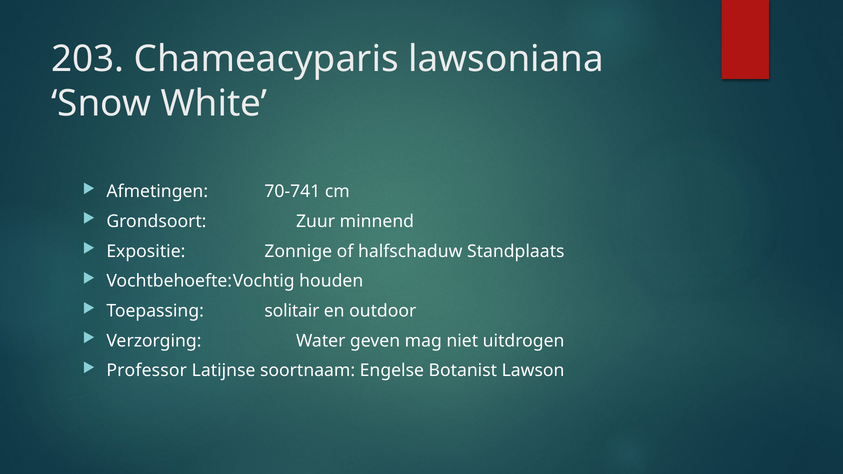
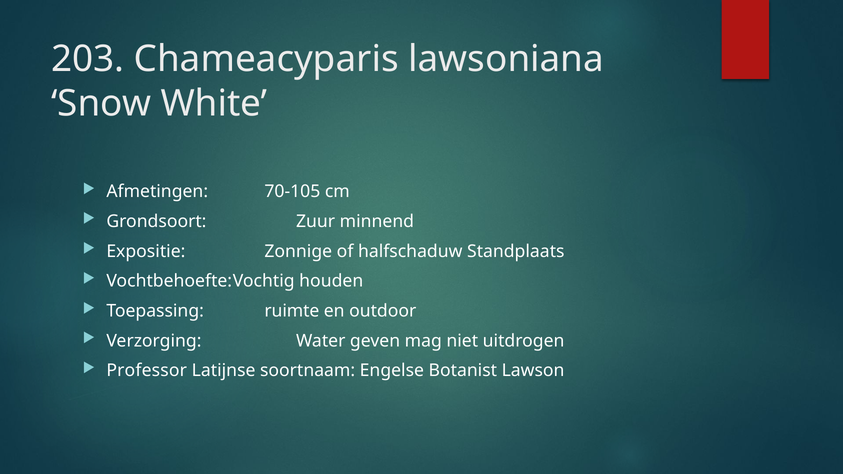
70-741: 70-741 -> 70-105 (292, 192)
solitair: solitair -> ruimte (292, 311)
